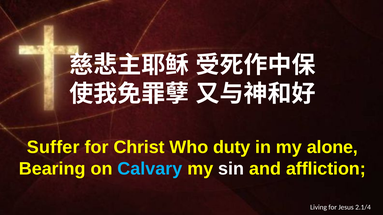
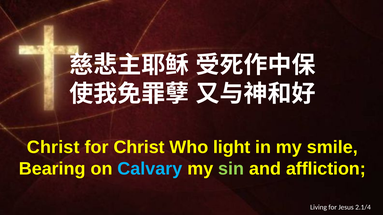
Suffer: Suffer -> Christ (53, 148)
duty: duty -> light (232, 148)
alone: alone -> smile (332, 148)
sin colour: white -> light green (231, 169)
